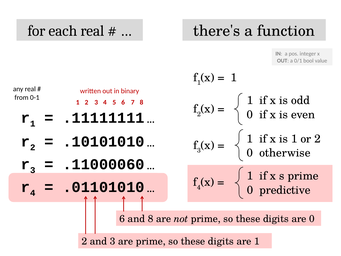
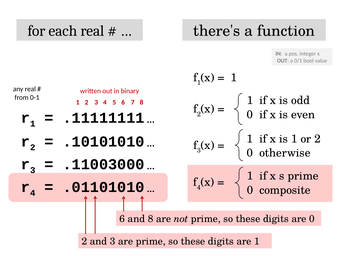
.11000060: .11000060 -> .11003000 (104, 164)
predictive: predictive -> composite (285, 190)
